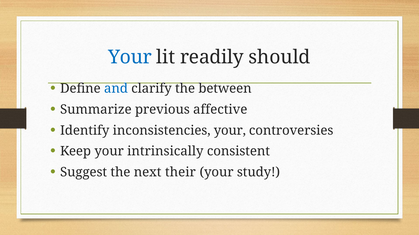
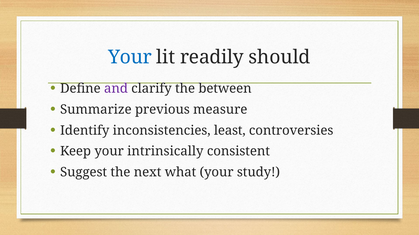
and colour: blue -> purple (116, 89)
affective: affective -> measure (220, 110)
inconsistencies your: your -> least (230, 131)
their: their -> what (181, 173)
